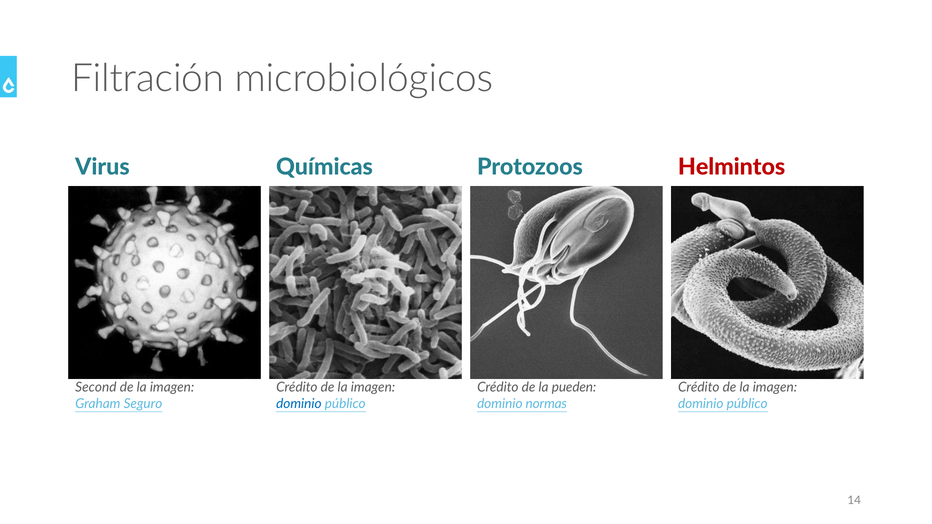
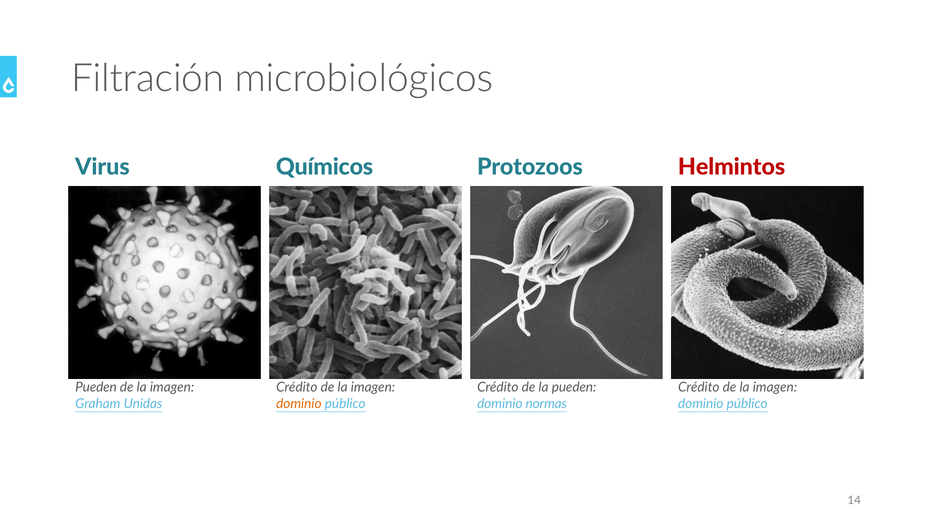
Químicas: Químicas -> Químicos (325, 167)
Second: Second -> Pueden (96, 388)
Seguro: Seguro -> Unidas (143, 404)
dominio colour: blue -> orange (299, 404)
